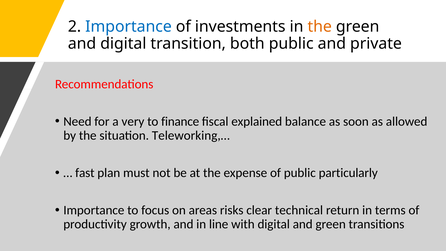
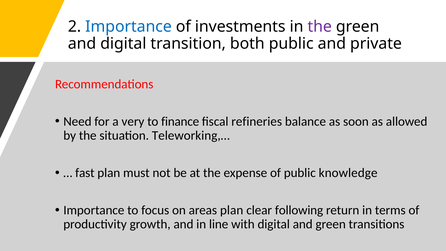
the colour: orange -> purple (320, 27)
explained: explained -> refineries (257, 121)
particularly: particularly -> knowledge (348, 173)
areas risks: risks -> plan (232, 210)
technical: technical -> following (299, 210)
